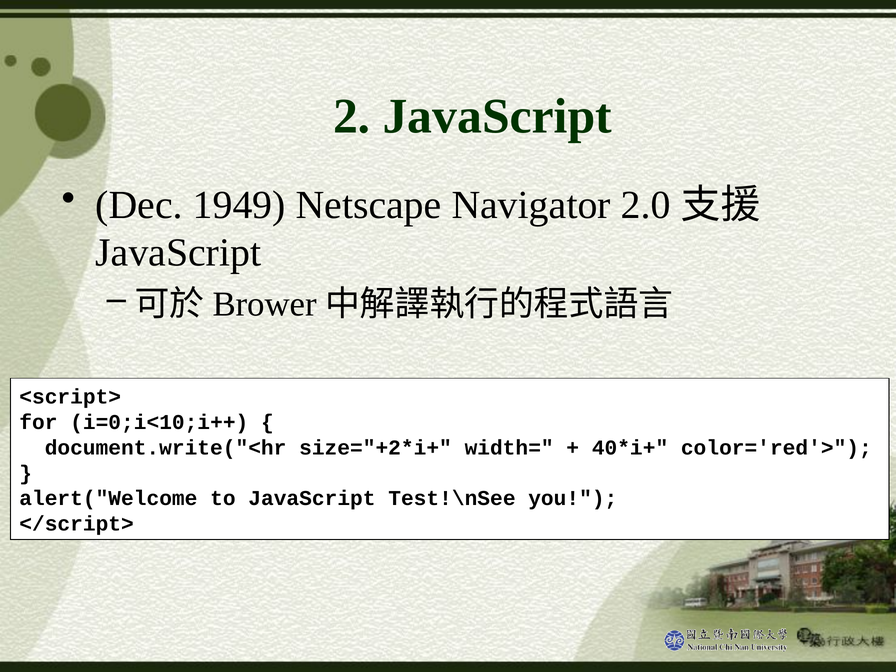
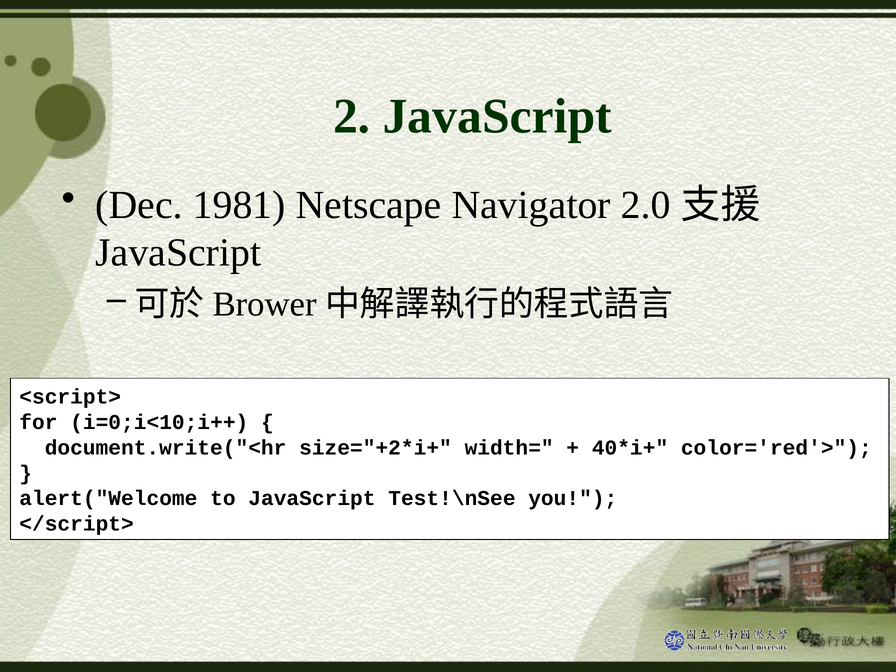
1949: 1949 -> 1981 (239, 205)
